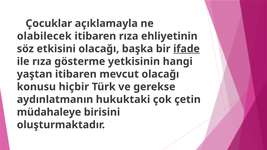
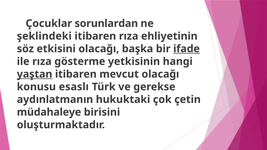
açıklamayla: açıklamayla -> sorunlardan (106, 23)
olabilecek: olabilecek -> şeklindeki (44, 36)
yaştan underline: none -> present (35, 74)
hiçbir: hiçbir -> esaslı (74, 87)
